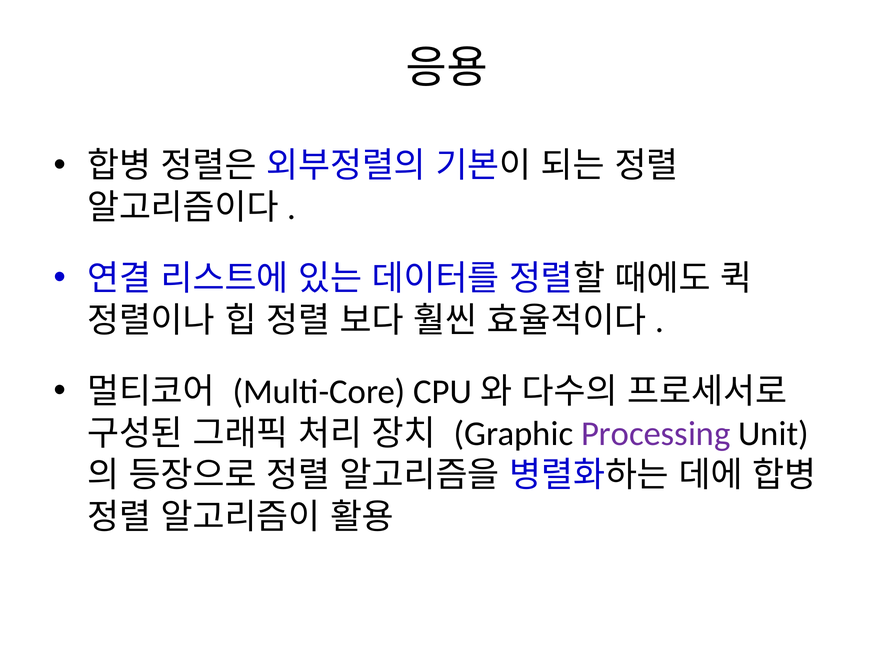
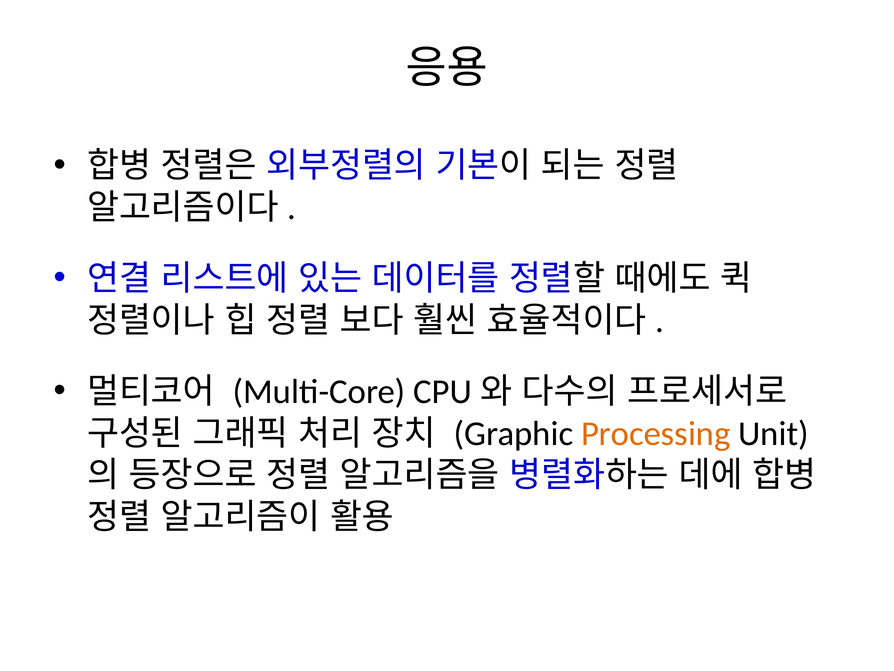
Processing colour: purple -> orange (656, 433)
